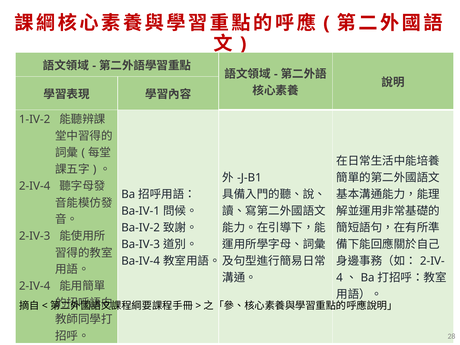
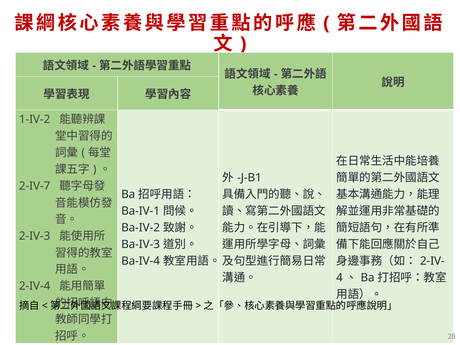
2-IV-4: 2-IV-4 -> 2-IV-7 (35, 186)
